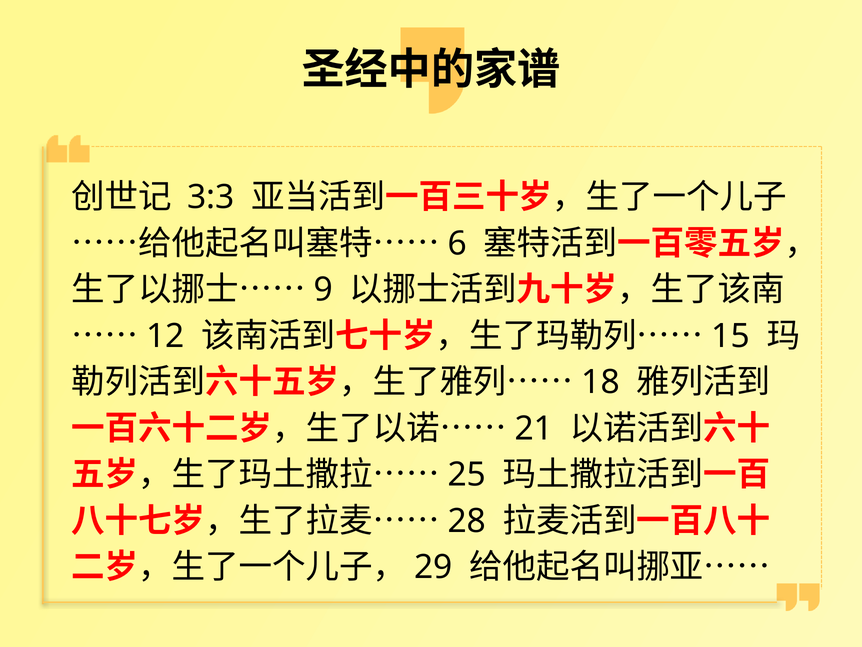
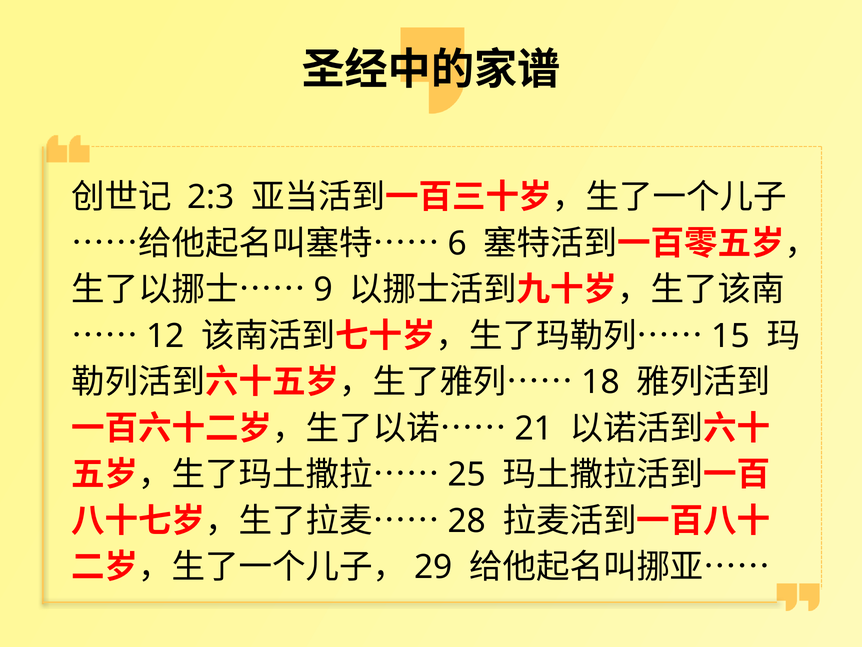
3:3: 3:3 -> 2:3 (211, 197)
